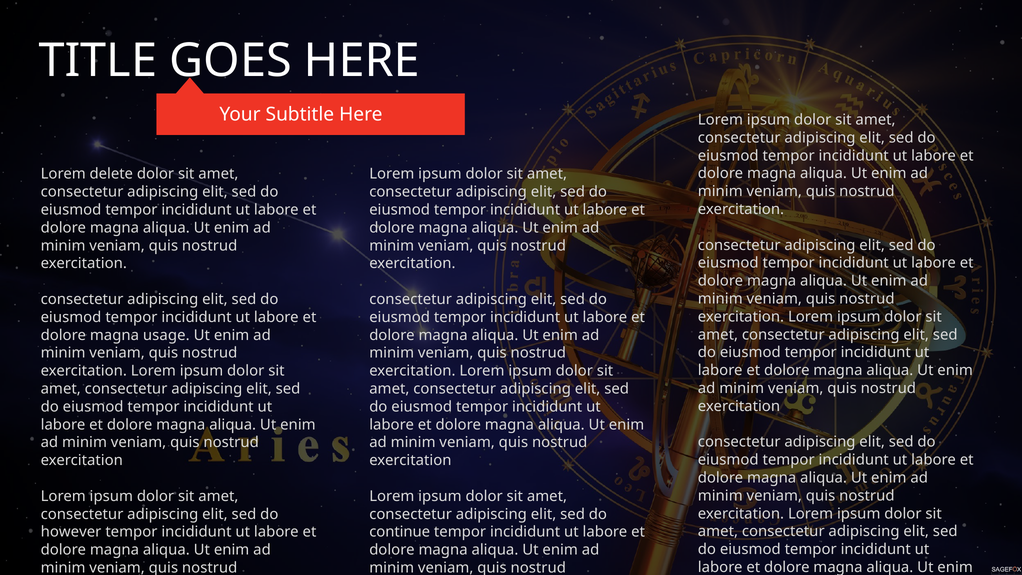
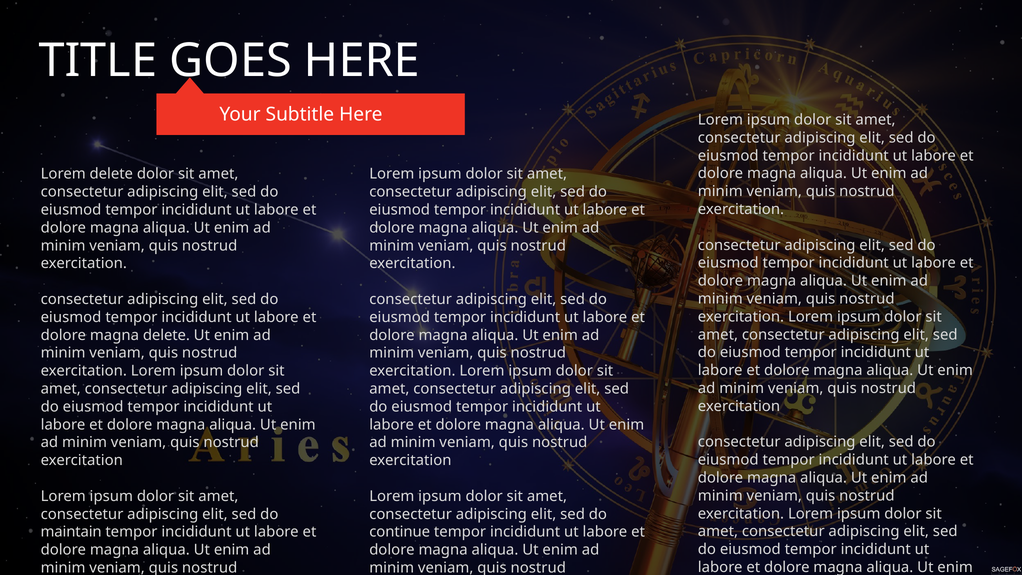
magna usage: usage -> delete (166, 335)
however: however -> maintain (71, 532)
